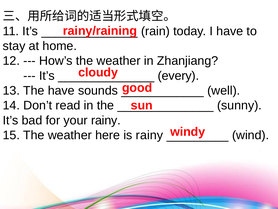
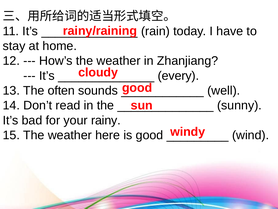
The have: have -> often (61, 90)
is rainy: rainy -> good (149, 135)
